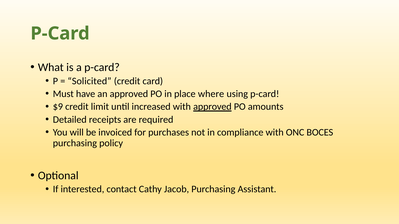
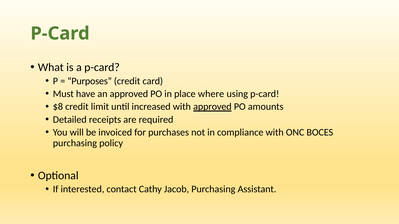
Solicited: Solicited -> Purposes (90, 81)
$9: $9 -> $8 (58, 107)
